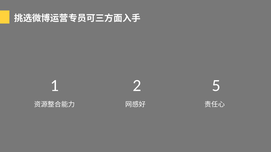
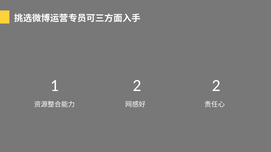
2 5: 5 -> 2 (216, 86)
